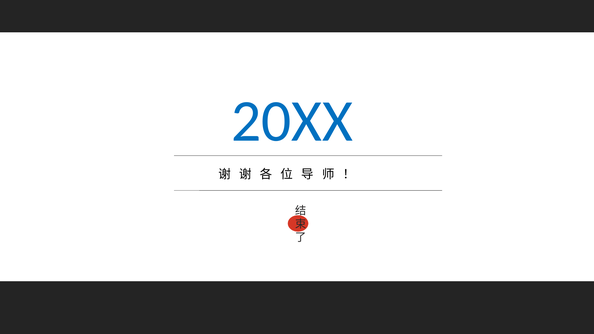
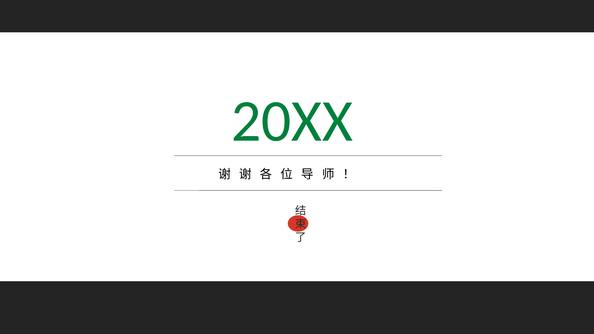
20XX colour: blue -> green (292, 121)
